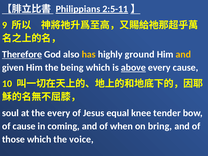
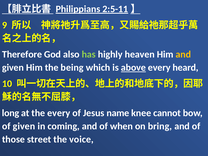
Therefore underline: present -> none (22, 54)
has colour: yellow -> light green (89, 54)
ground: ground -> heaven (140, 54)
every cause: cause -> heard (186, 68)
soul: soul -> long (11, 113)
equal: equal -> name (118, 113)
tender: tender -> cannot (167, 113)
of cause: cause -> given (24, 126)
those which: which -> street (39, 139)
